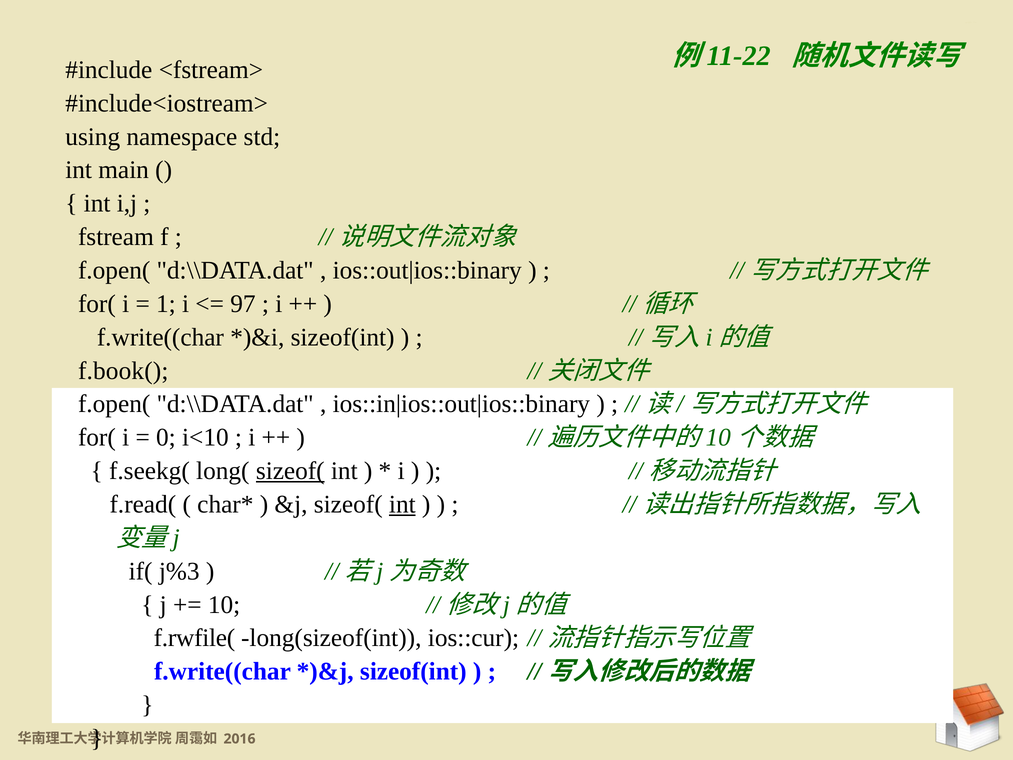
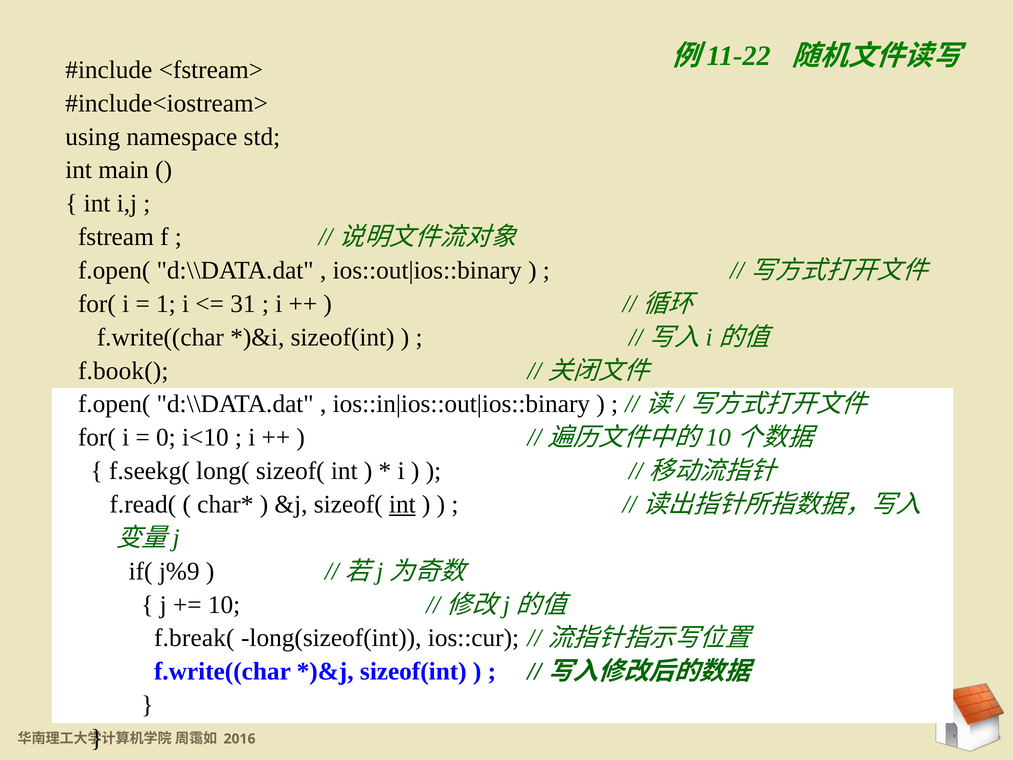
97: 97 -> 31 (243, 304)
sizeof( underline: present -> none (290, 471)
j%3: j%3 -> j%9 (179, 571)
f.rwfile(: f.rwfile( -> f.break( (194, 638)
